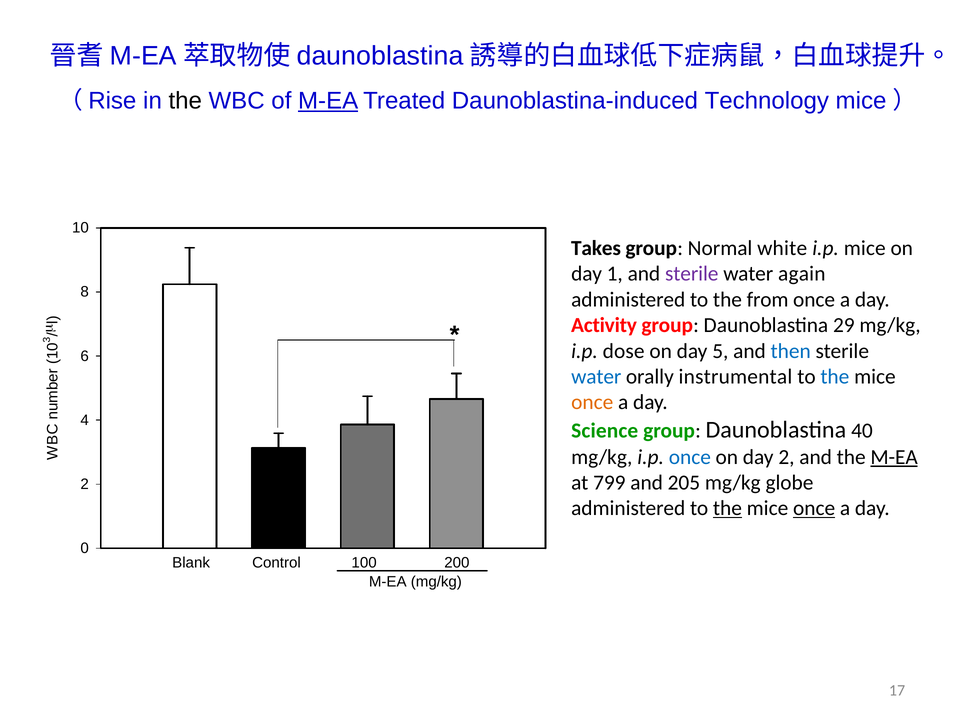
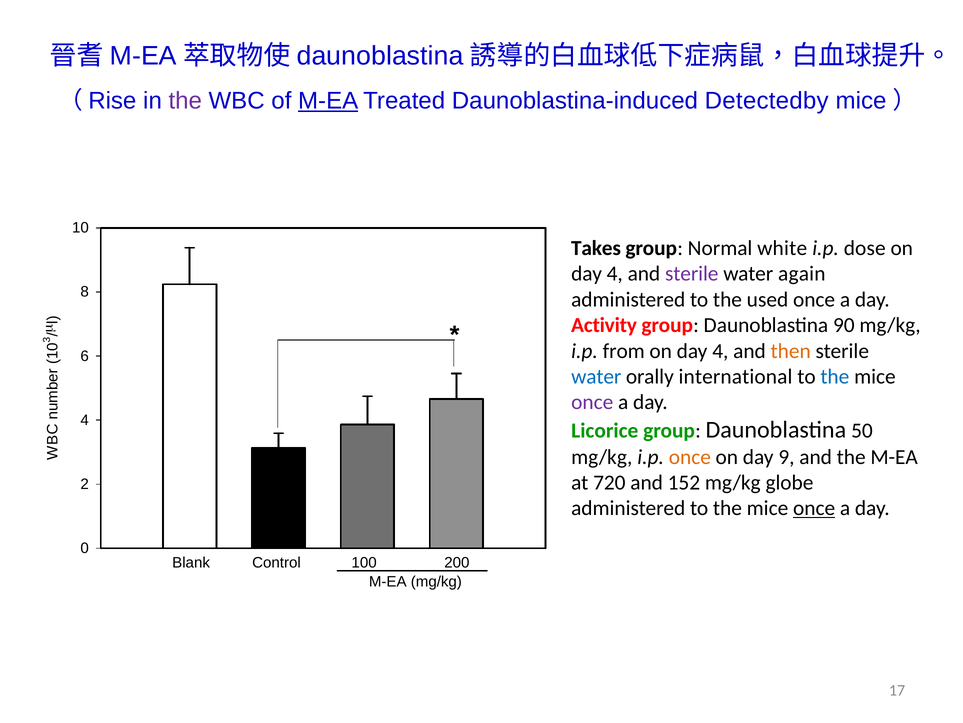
the colour: black -> purple (185, 101)
Technology: Technology -> Detectedby (767, 101)
i.p mice: mice -> dose (865, 248)
1: 1 -> 4 (615, 274)
from: from -> used (768, 299)
29: 29 -> 90 (844, 325)
dose: dose -> from (624, 351)
5: 5 -> 4 (720, 351)
then colour: blue -> orange (791, 351)
instrumental: instrumental -> international (736, 376)
once colour: orange -> purple (592, 402)
Science: Science -> Licorice (605, 430)
40: 40 -> 50 (862, 430)
once colour: blue -> orange (690, 456)
day 2: 2 -> 9 (786, 456)
M-EA underline: present -> none (894, 456)
799: 799 -> 720 (609, 482)
205: 205 -> 152 (684, 482)
the underline: present -> none (727, 508)
